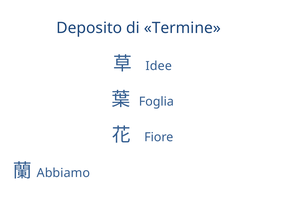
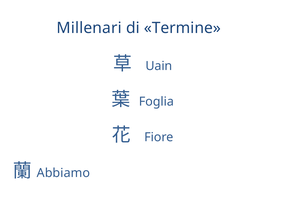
Deposito: Deposito -> Millenari (89, 28)
Idee: Idee -> Uain (159, 66)
